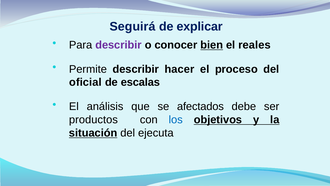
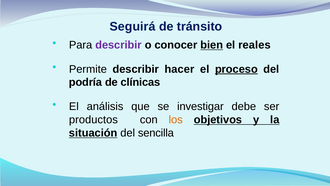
explicar: explicar -> tránsito (200, 26)
proceso underline: none -> present (236, 69)
oficial: oficial -> podría (86, 82)
escalas: escalas -> clínicas (140, 82)
afectados: afectados -> investigar (200, 106)
los colour: blue -> orange (176, 119)
ejecuta: ejecuta -> sencilla (156, 133)
